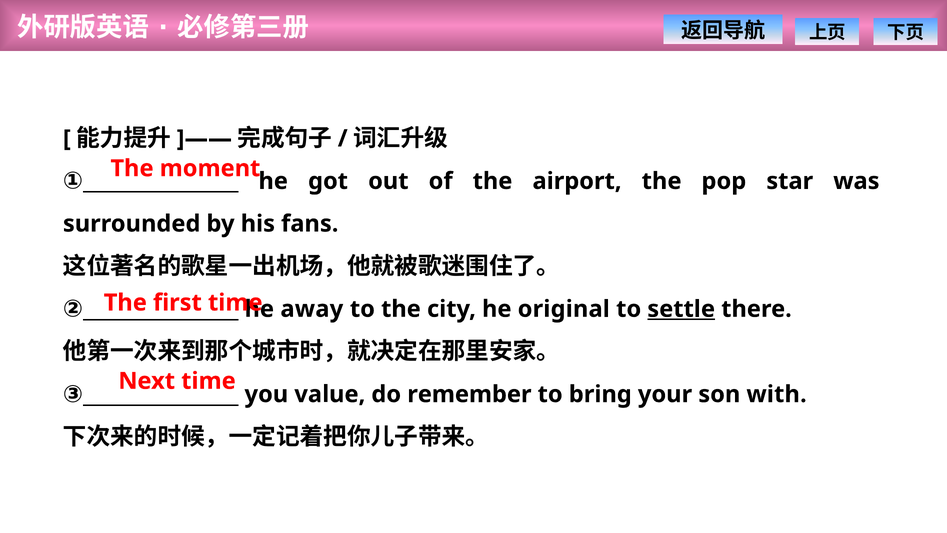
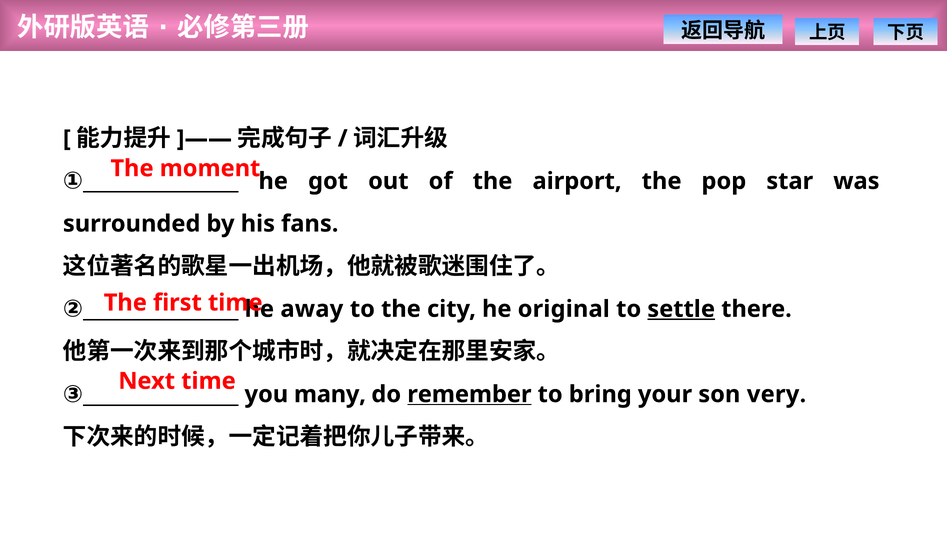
value: value -> many (330, 394)
remember underline: none -> present (469, 394)
with: with -> very (777, 394)
